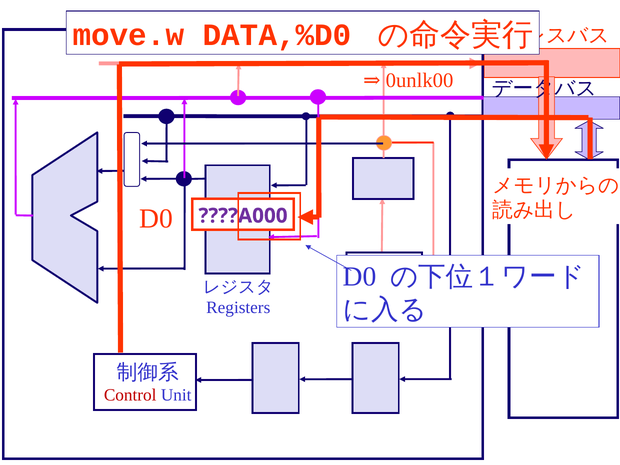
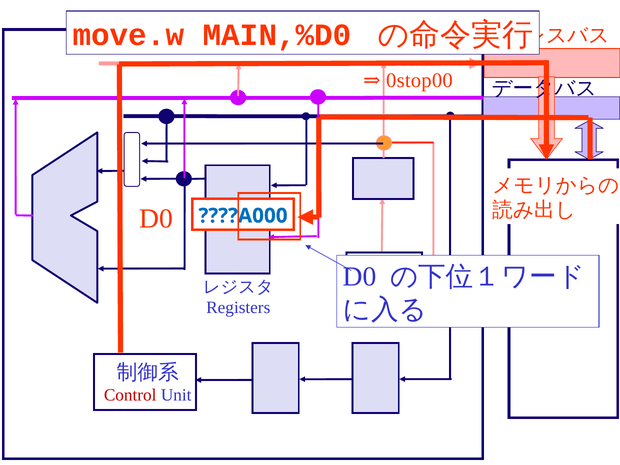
DATA,%D0: DATA,%D0 -> MAIN,%D0 (277, 35)
0unlk00: 0unlk00 -> 0stop00 (419, 80)
????A000 colour: purple -> blue (243, 216)
